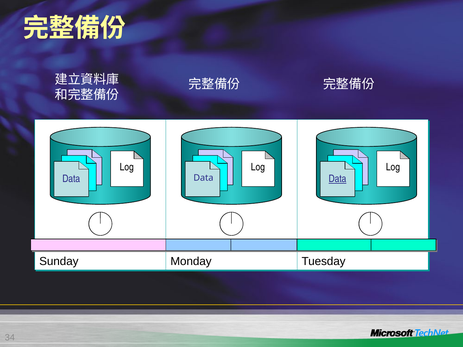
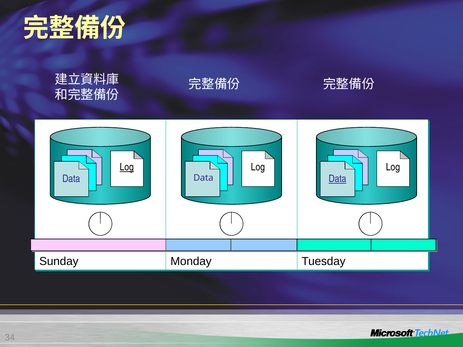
Log underline: none -> present (127, 167)
